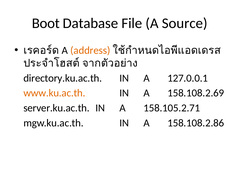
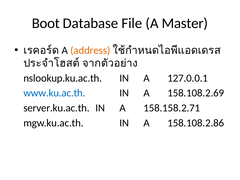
Source: Source -> Master (185, 23)
directory.ku.ac.th: directory.ku.ac.th -> nslookup.ku.ac.th (63, 78)
www.ku.ac.th colour: orange -> blue (54, 93)
158.105.2.71: 158.105.2.71 -> 158.158.2.71 (172, 108)
